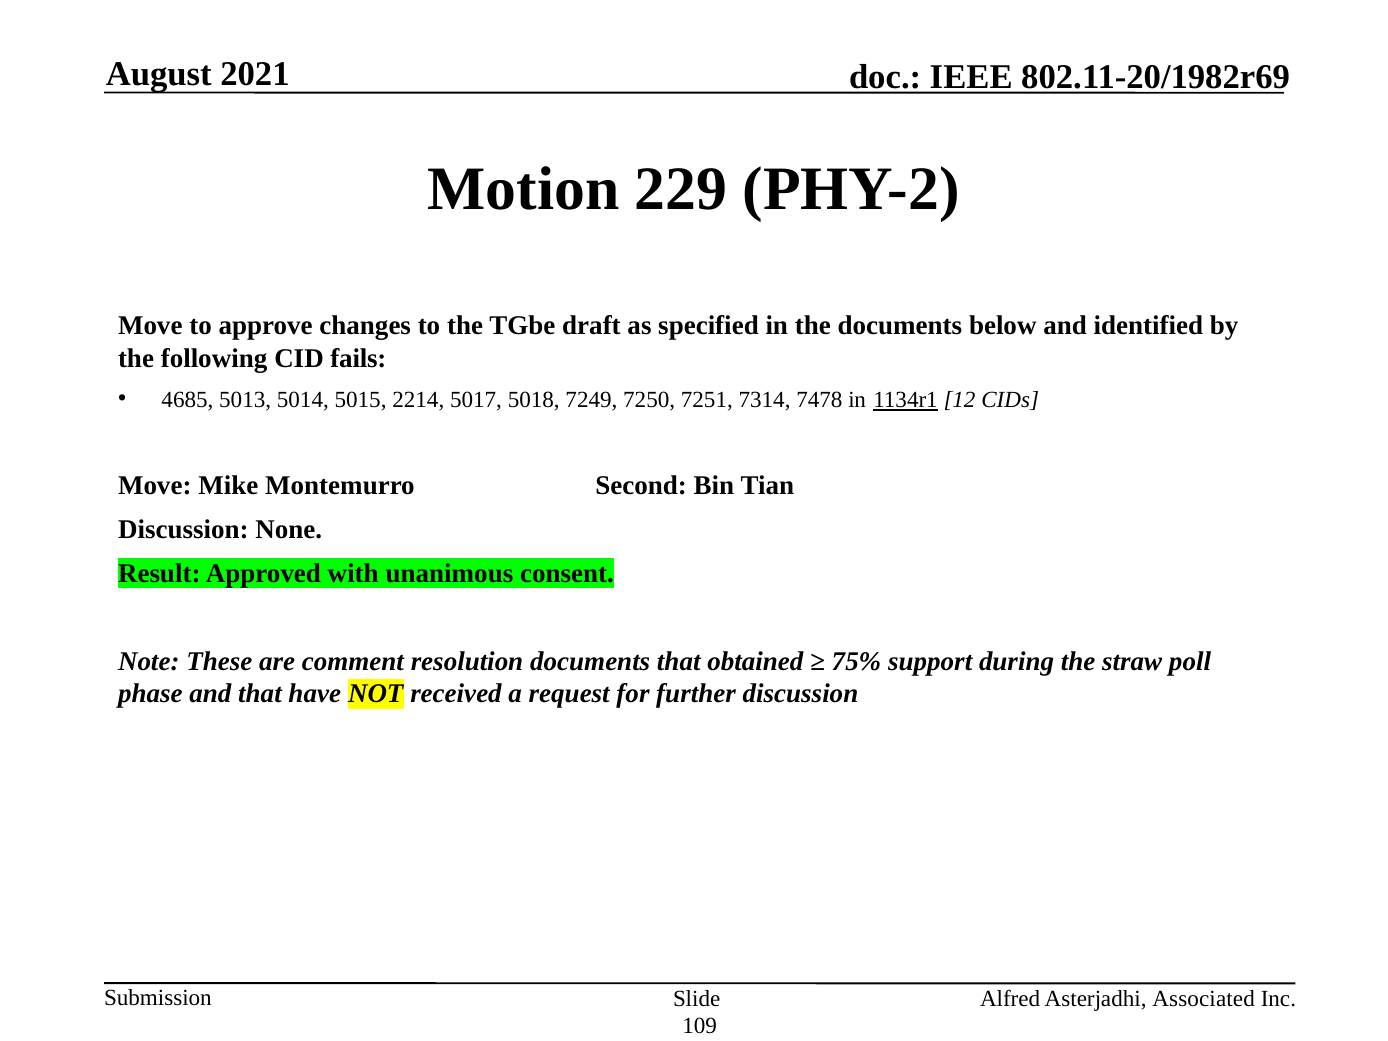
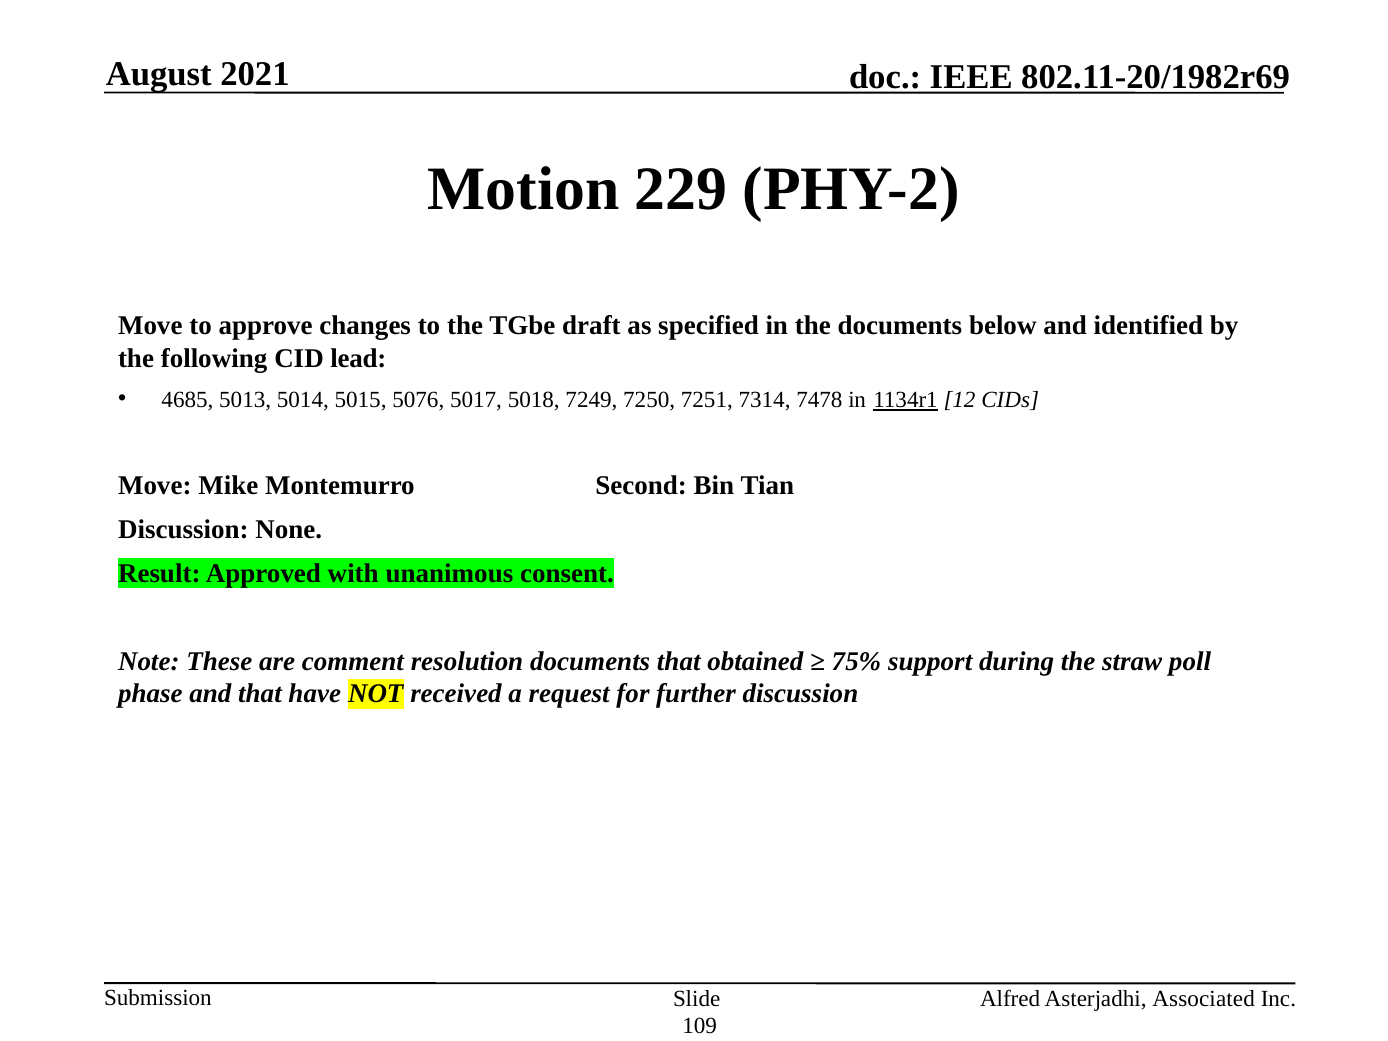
fails: fails -> lead (358, 358)
2214: 2214 -> 5076 (418, 400)
